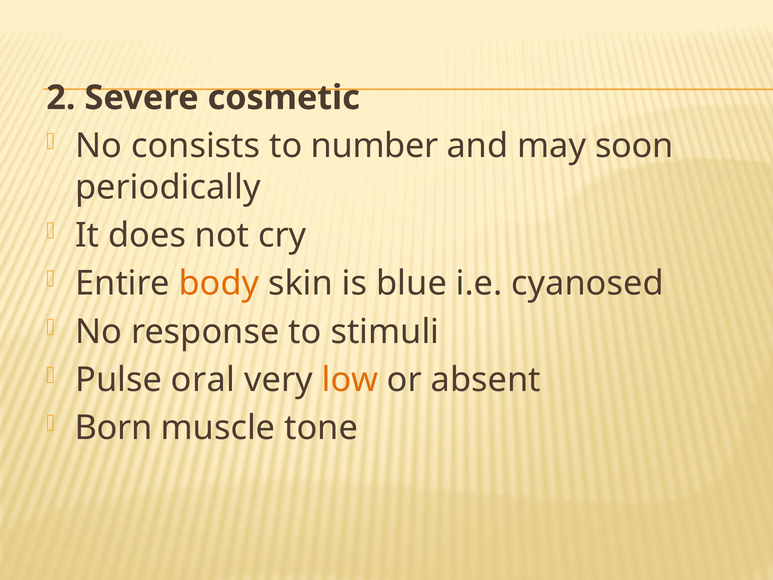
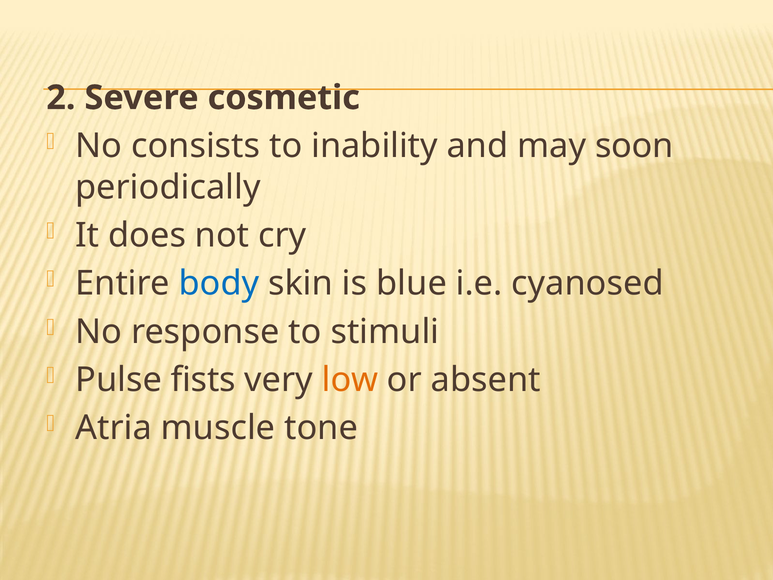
number: number -> inability (375, 146)
body colour: orange -> blue (219, 283)
oral: oral -> fists (203, 380)
Born: Born -> Atria (114, 428)
